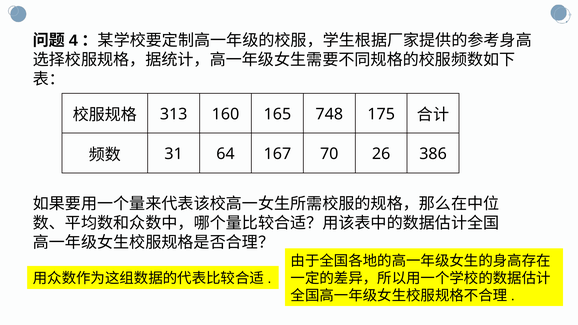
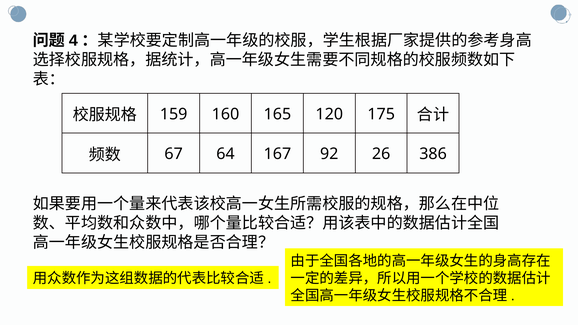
313: 313 -> 159 (174, 114)
748: 748 -> 120 (329, 114)
31: 31 -> 67 (174, 154)
70: 70 -> 92 (329, 154)
